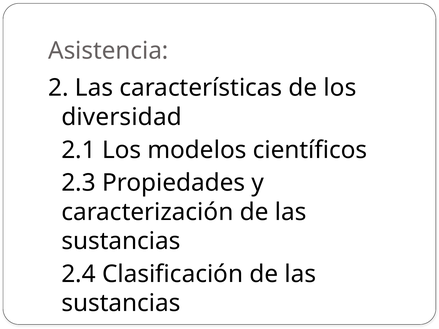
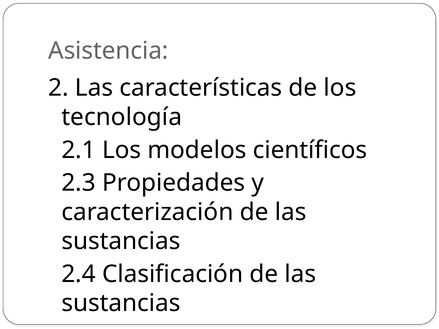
diversidad: diversidad -> tecnología (122, 117)
